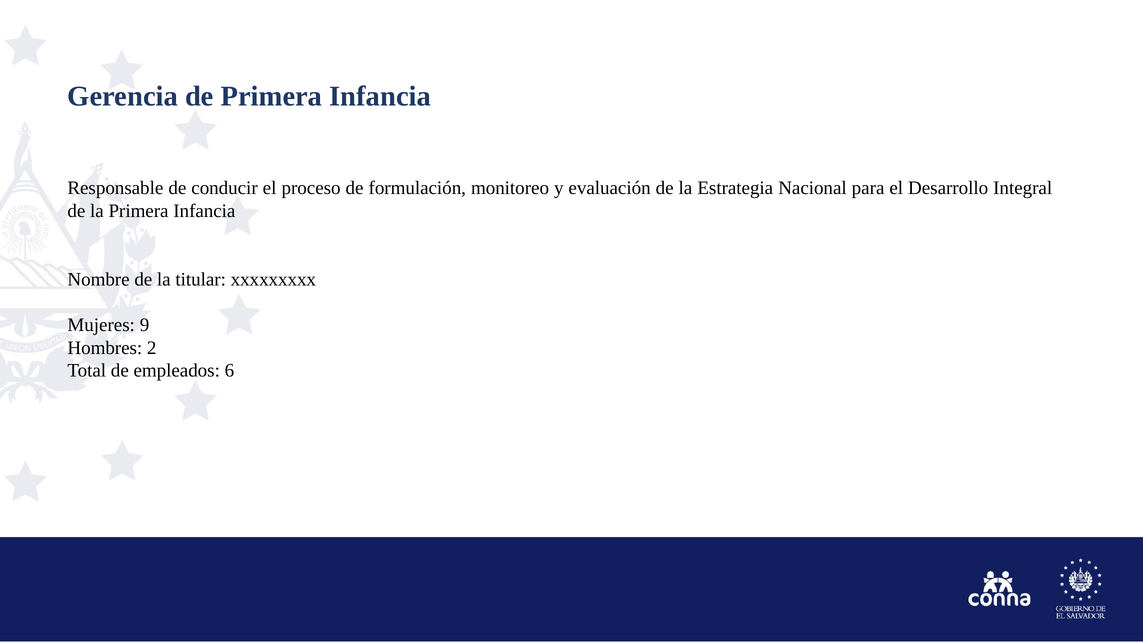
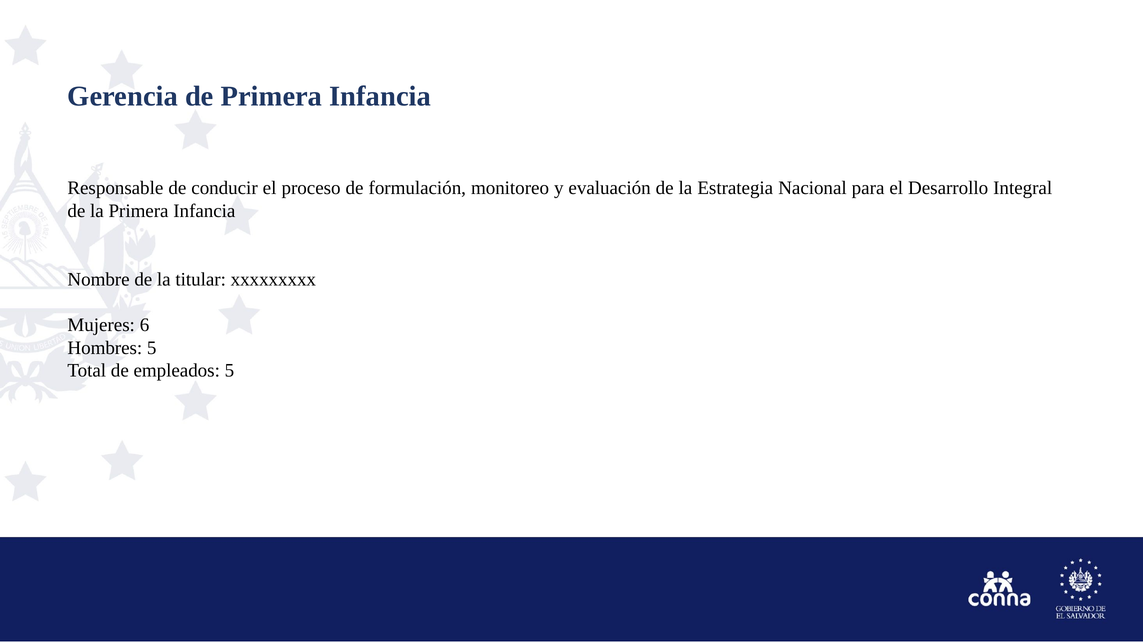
9: 9 -> 6 (145, 325)
Hombres 2: 2 -> 5 (152, 348)
empleados 6: 6 -> 5 (229, 371)
